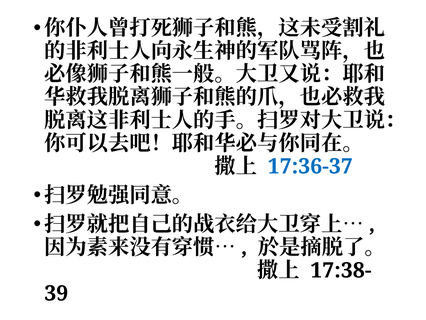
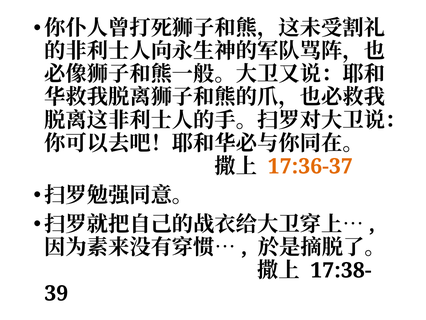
17:36-37 colour: blue -> orange (310, 166)
